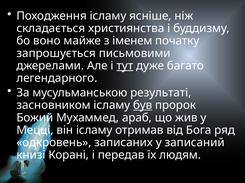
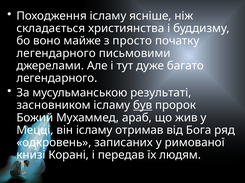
іменем: іменем -> просто (132, 41)
запрошується: запрошується -> легендарного (56, 53)
тут underline: present -> none (125, 66)
записаний: записаний -> римованої (195, 143)
